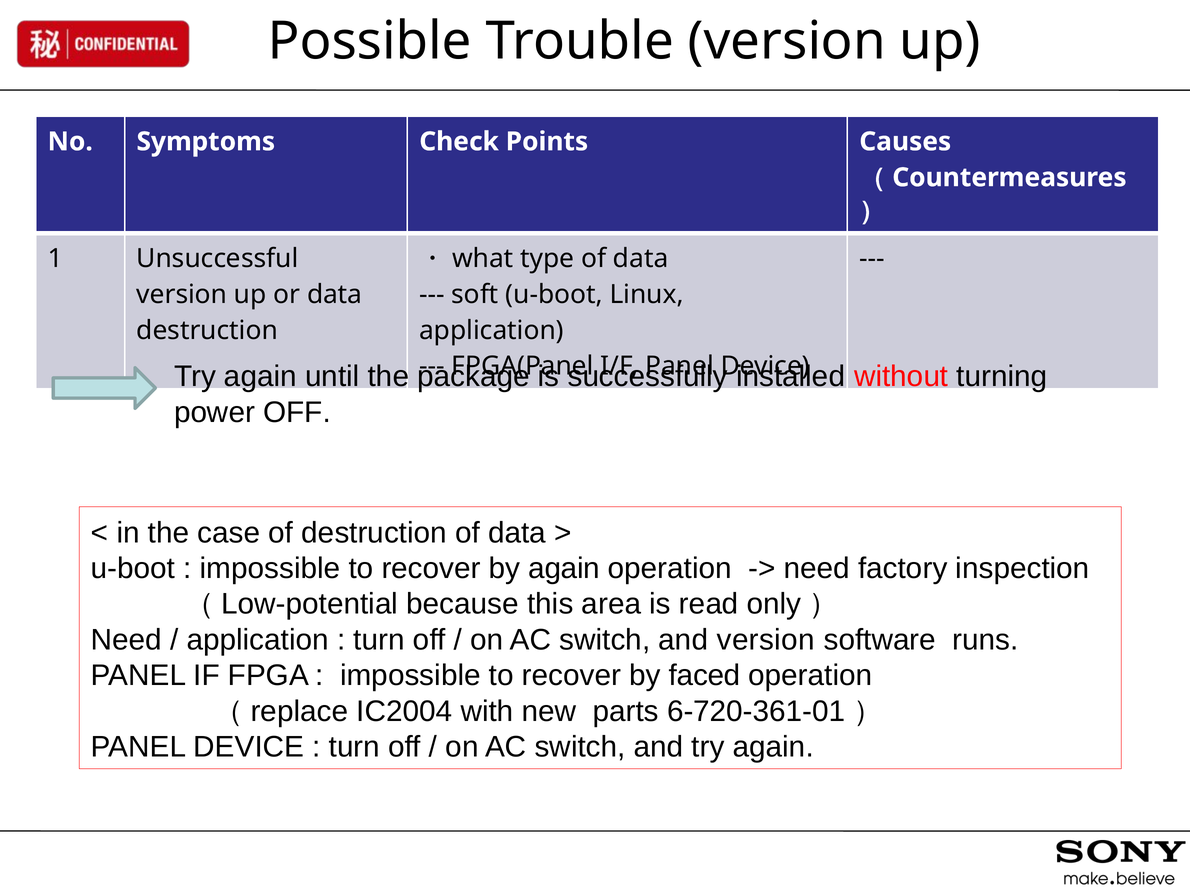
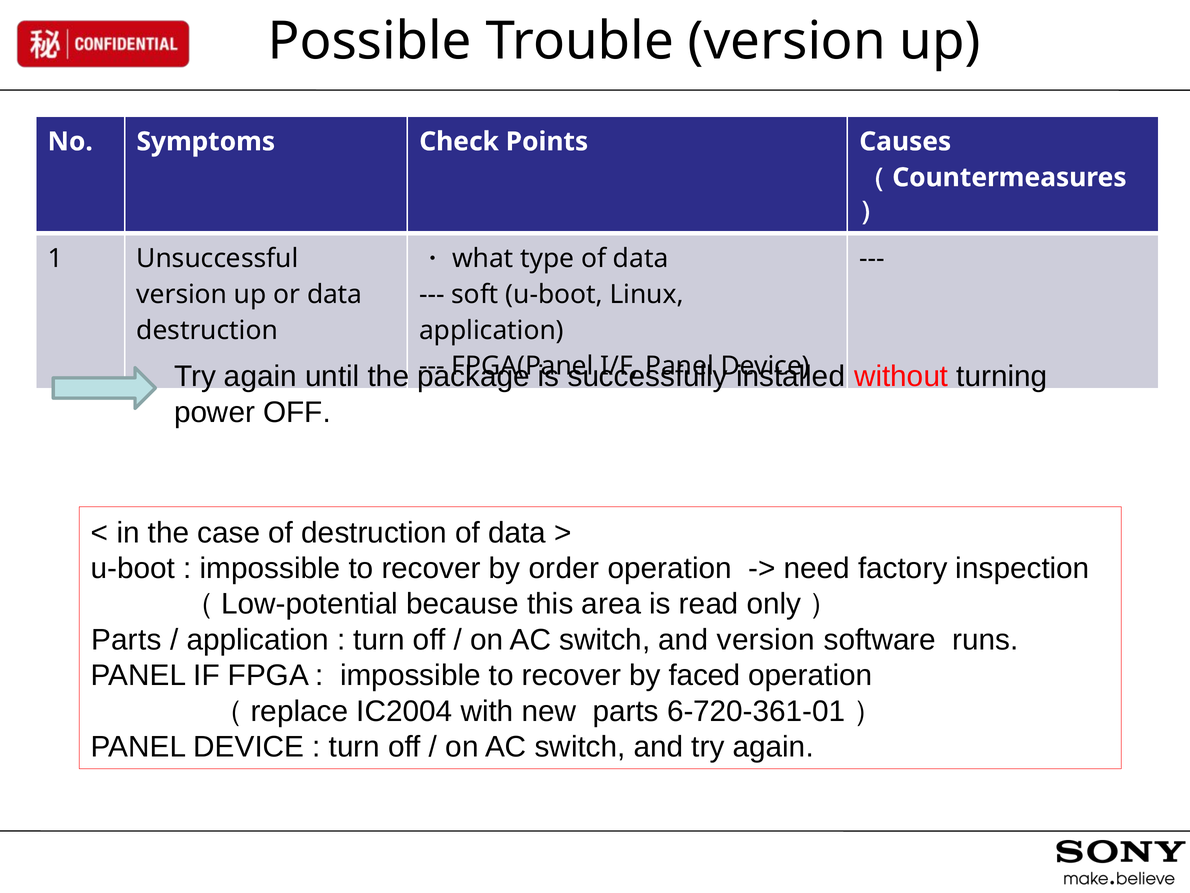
by again: again -> order (564, 568)
Need: Need -> Parts (126, 639)
